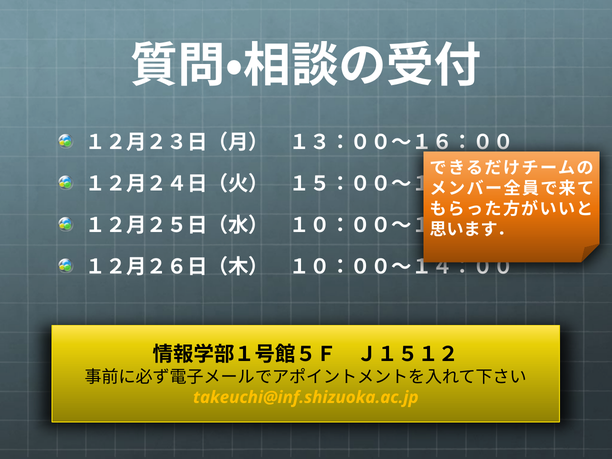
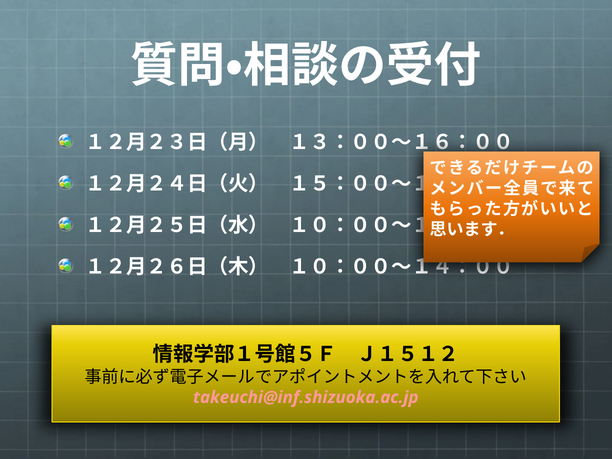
takeuchi@inf.shizuoka.ac.jp colour: yellow -> pink (306, 397)
